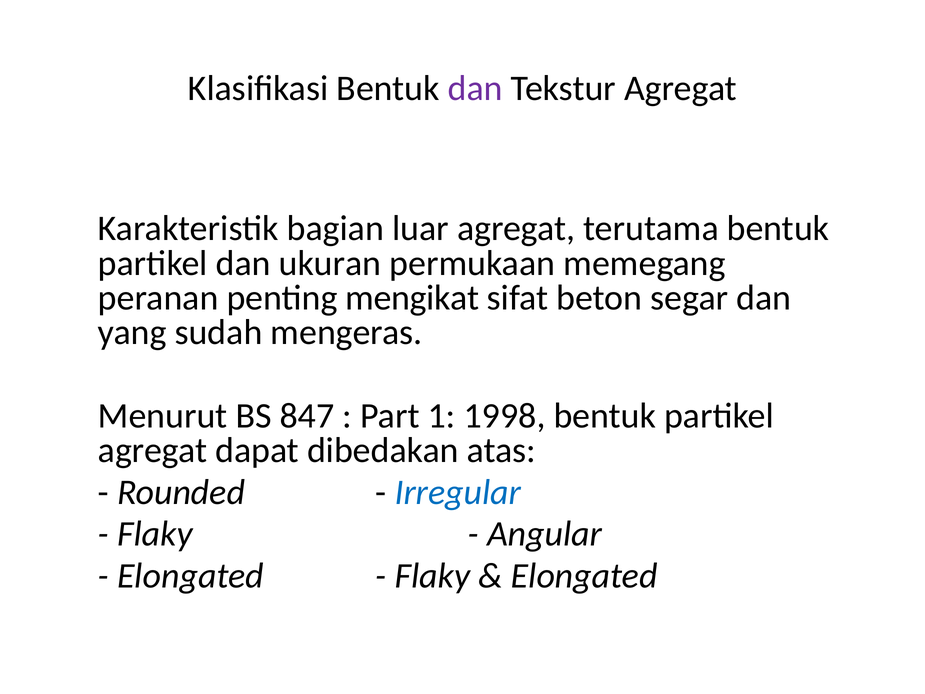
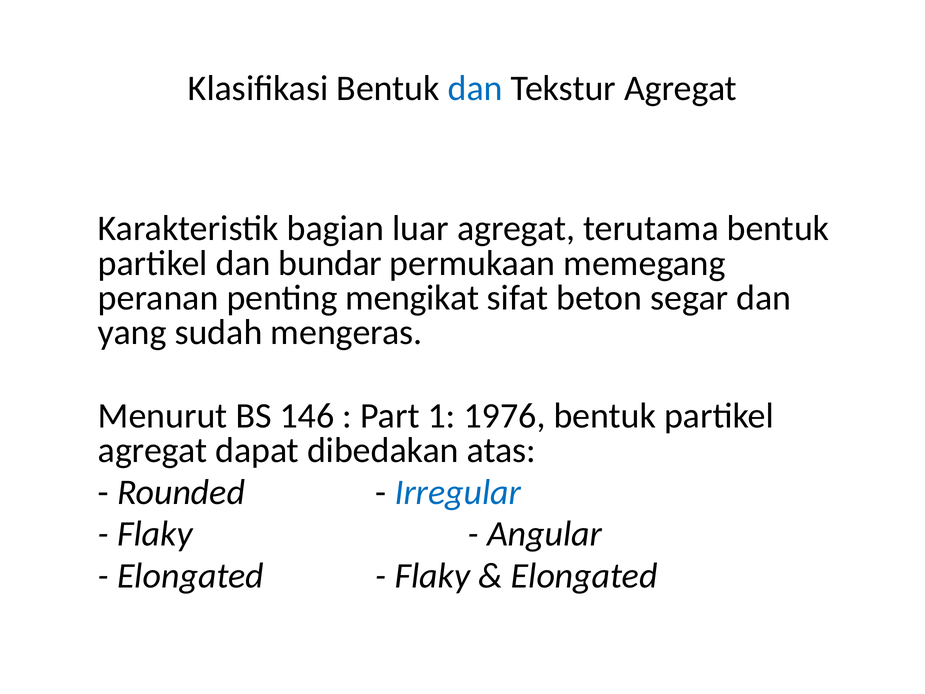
dan colour: purple -> blue (475, 88)
ukuran: ukuran -> bundar (330, 263)
847: 847 -> 146 (307, 416)
1998: 1998 -> 1976 (505, 416)
